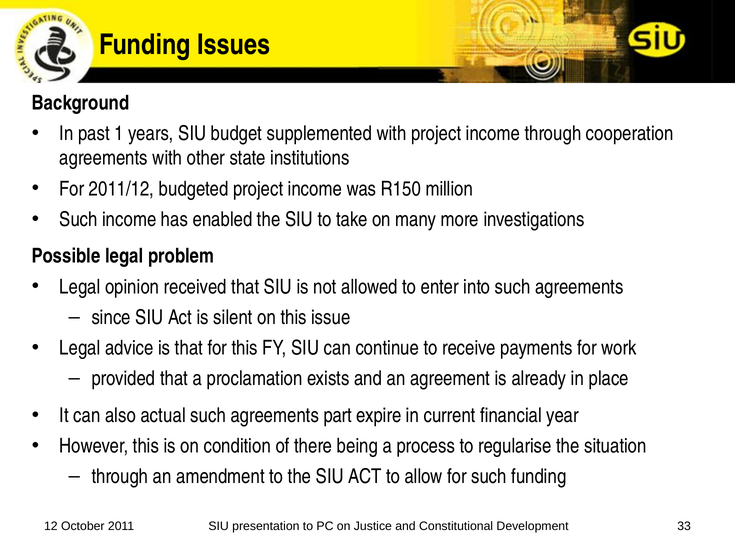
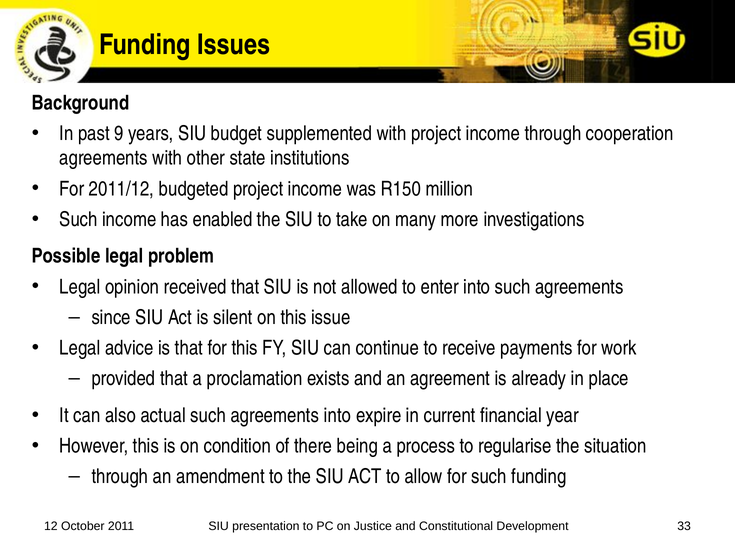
1: 1 -> 9 (119, 134)
agreements part: part -> into (337, 416)
